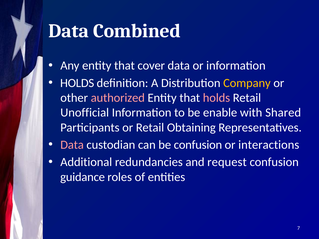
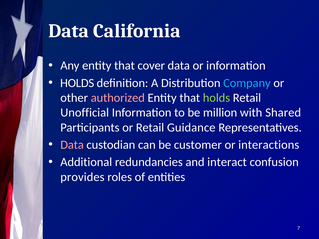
Combined: Combined -> California (137, 31)
Company colour: yellow -> light blue (247, 83)
holds colour: pink -> light green (216, 98)
enable: enable -> million (220, 113)
Obtaining: Obtaining -> Guidance (191, 128)
be confusion: confusion -> customer (198, 145)
request: request -> interact (227, 162)
guidance: guidance -> provides (82, 177)
